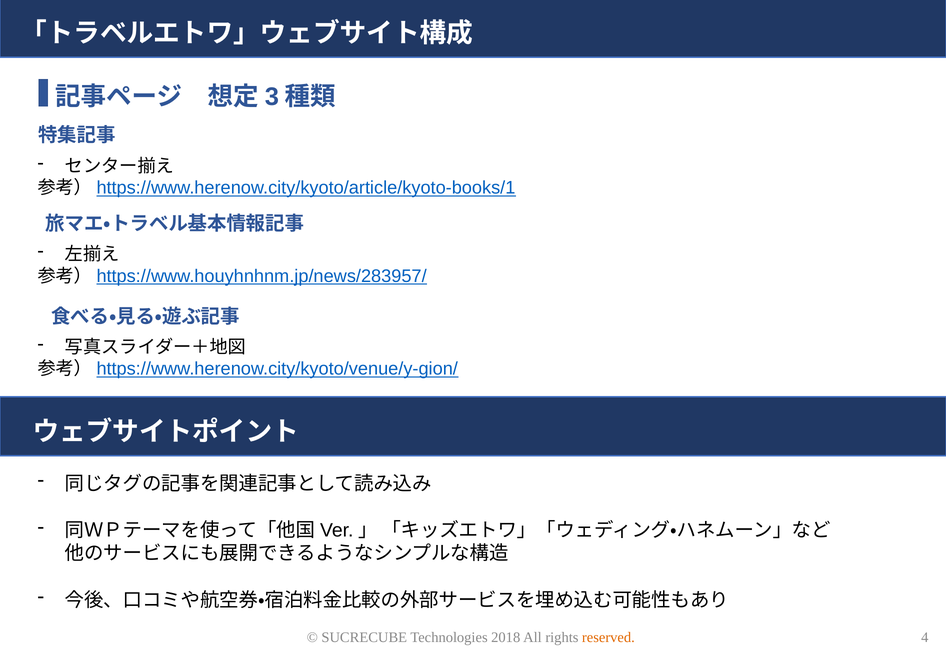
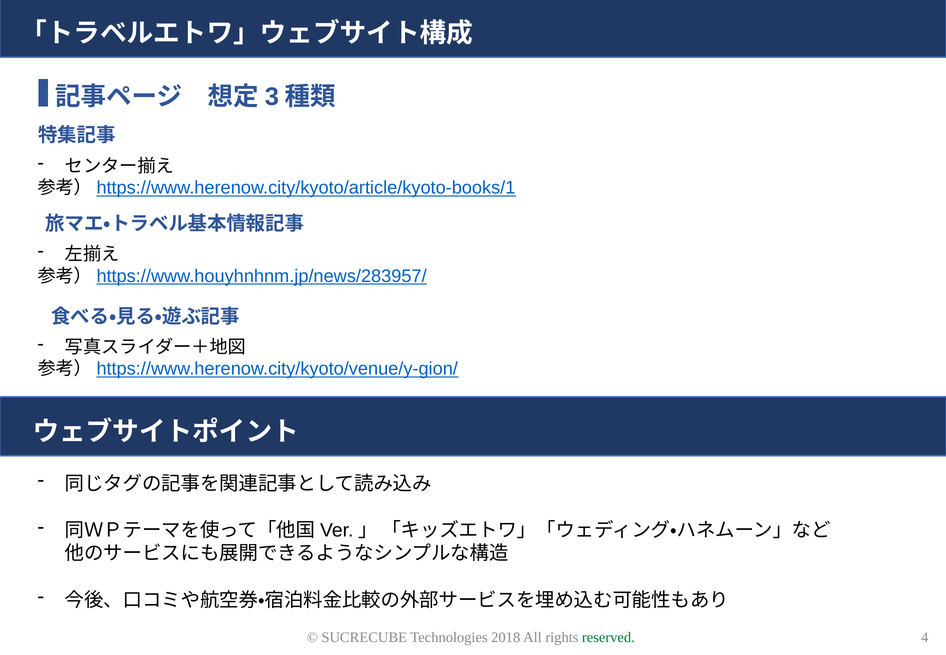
reserved colour: orange -> green (608, 637)
